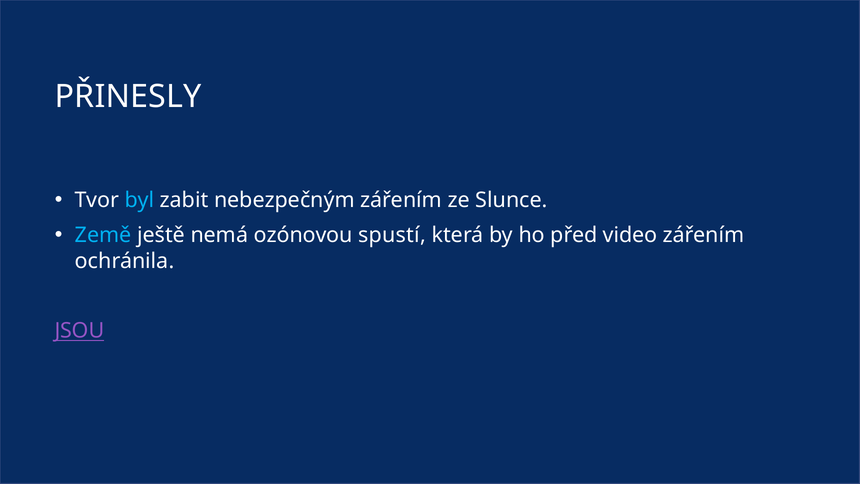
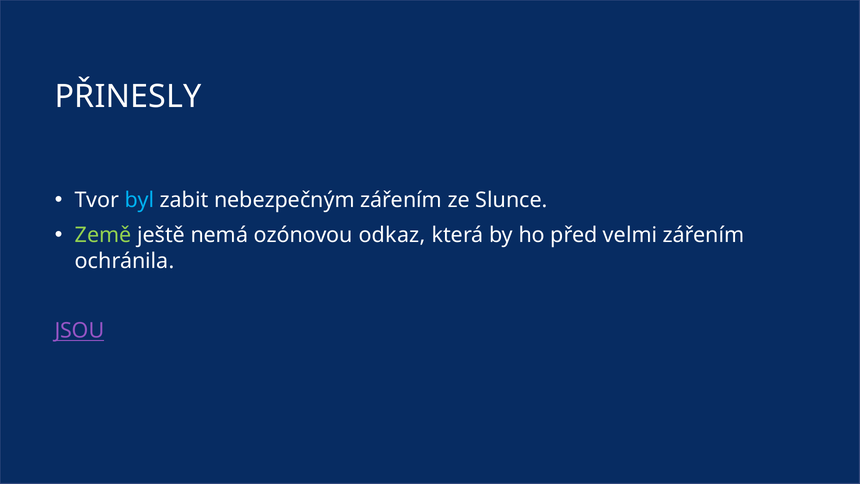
Země colour: light blue -> light green (103, 235)
spustí: spustí -> odkaz (392, 235)
video: video -> velmi (630, 235)
